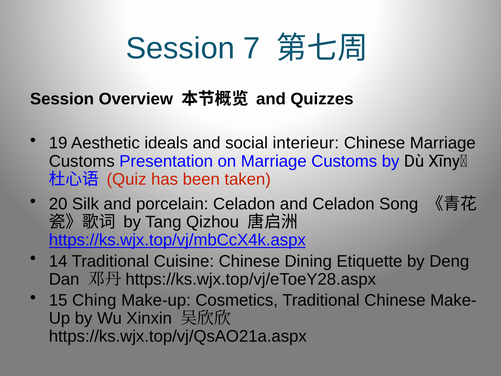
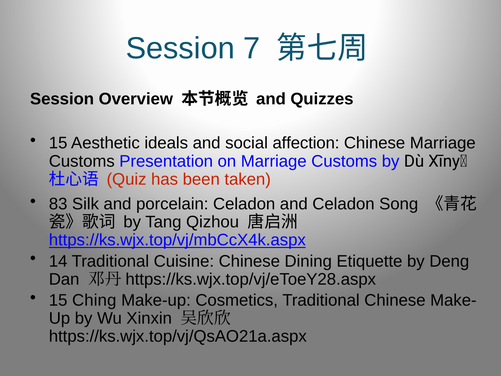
19: 19 -> 15 (58, 143)
interieur: interieur -> affection (306, 143)
20: 20 -> 83 (58, 204)
